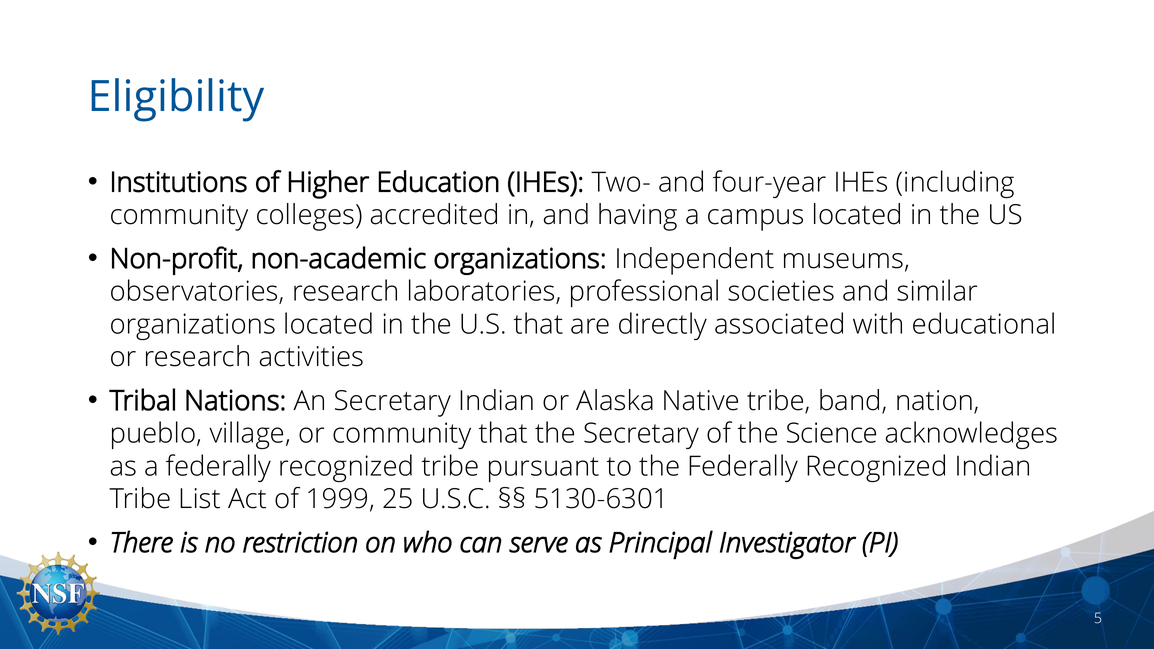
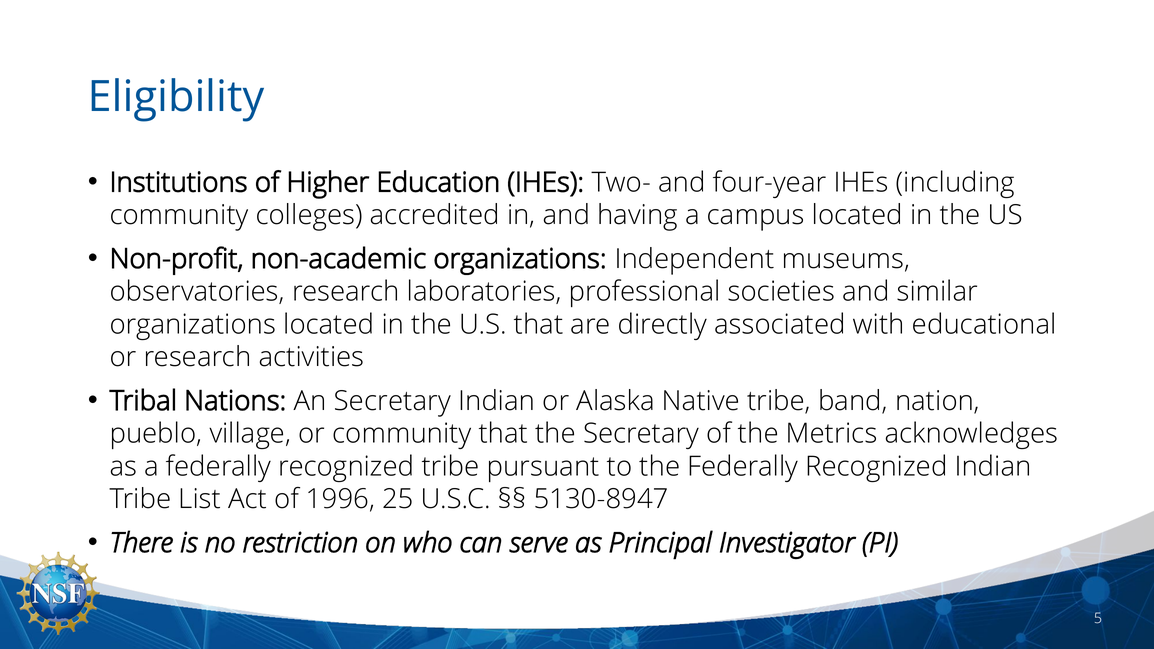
Science: Science -> Metrics (832, 434)
1999: 1999 -> 1996 (340, 499)
5130-6301: 5130-6301 -> 5130-8947 (601, 499)
